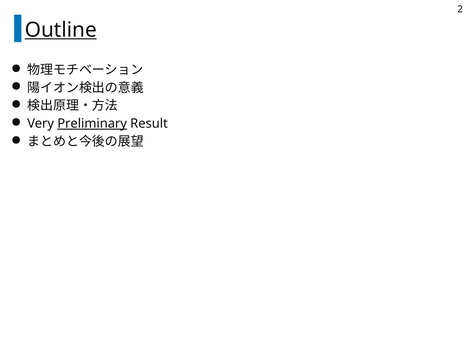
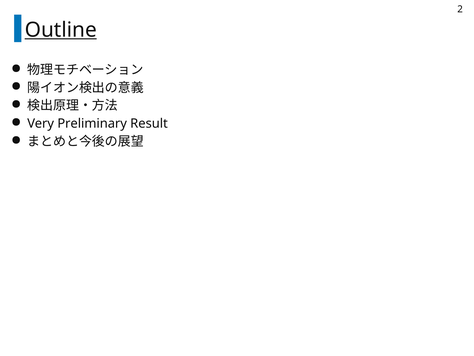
Preliminary underline: present -> none (92, 123)
